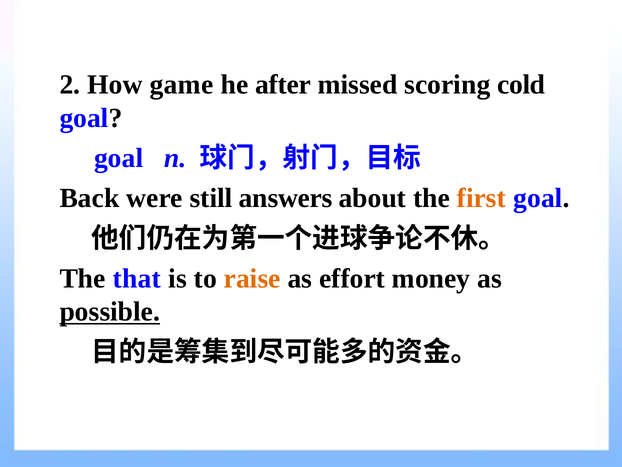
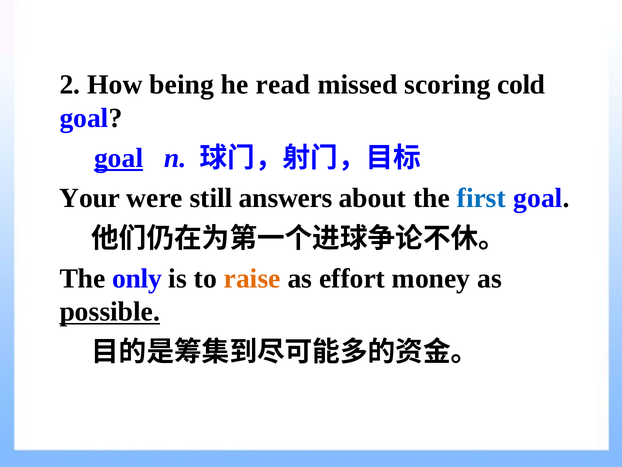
game: game -> being (182, 85)
after: after -> read (283, 85)
goal underline: none -> present (119, 158)
Back: Back -> Your (90, 198)
first colour: orange -> blue (481, 198)
that: that -> only (137, 278)
